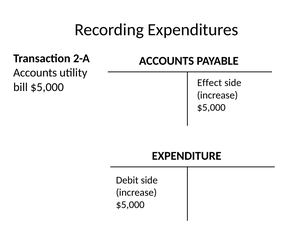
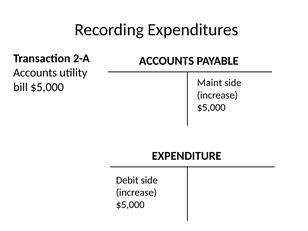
Effect: Effect -> Maint (210, 83)
